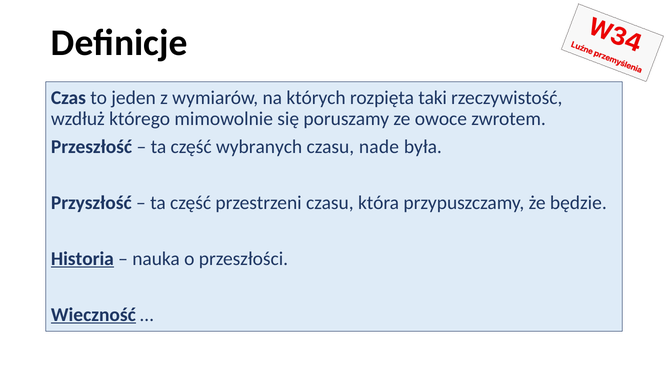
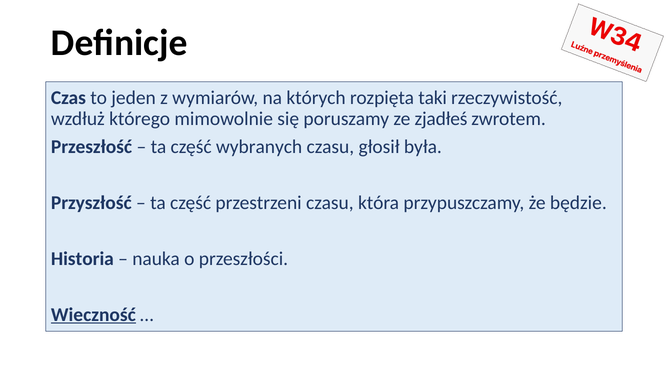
owoce: owoce -> zjadłeś (441, 119)
nade: nade -> głosił (379, 147)
Historia underline: present -> none (82, 259)
